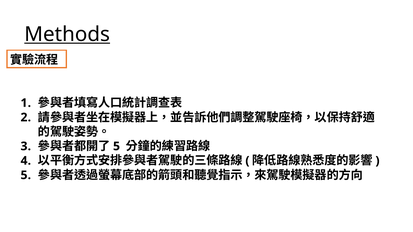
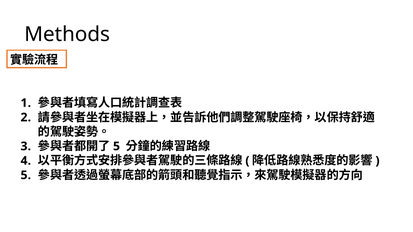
Methods underline: present -> none (67, 34)
